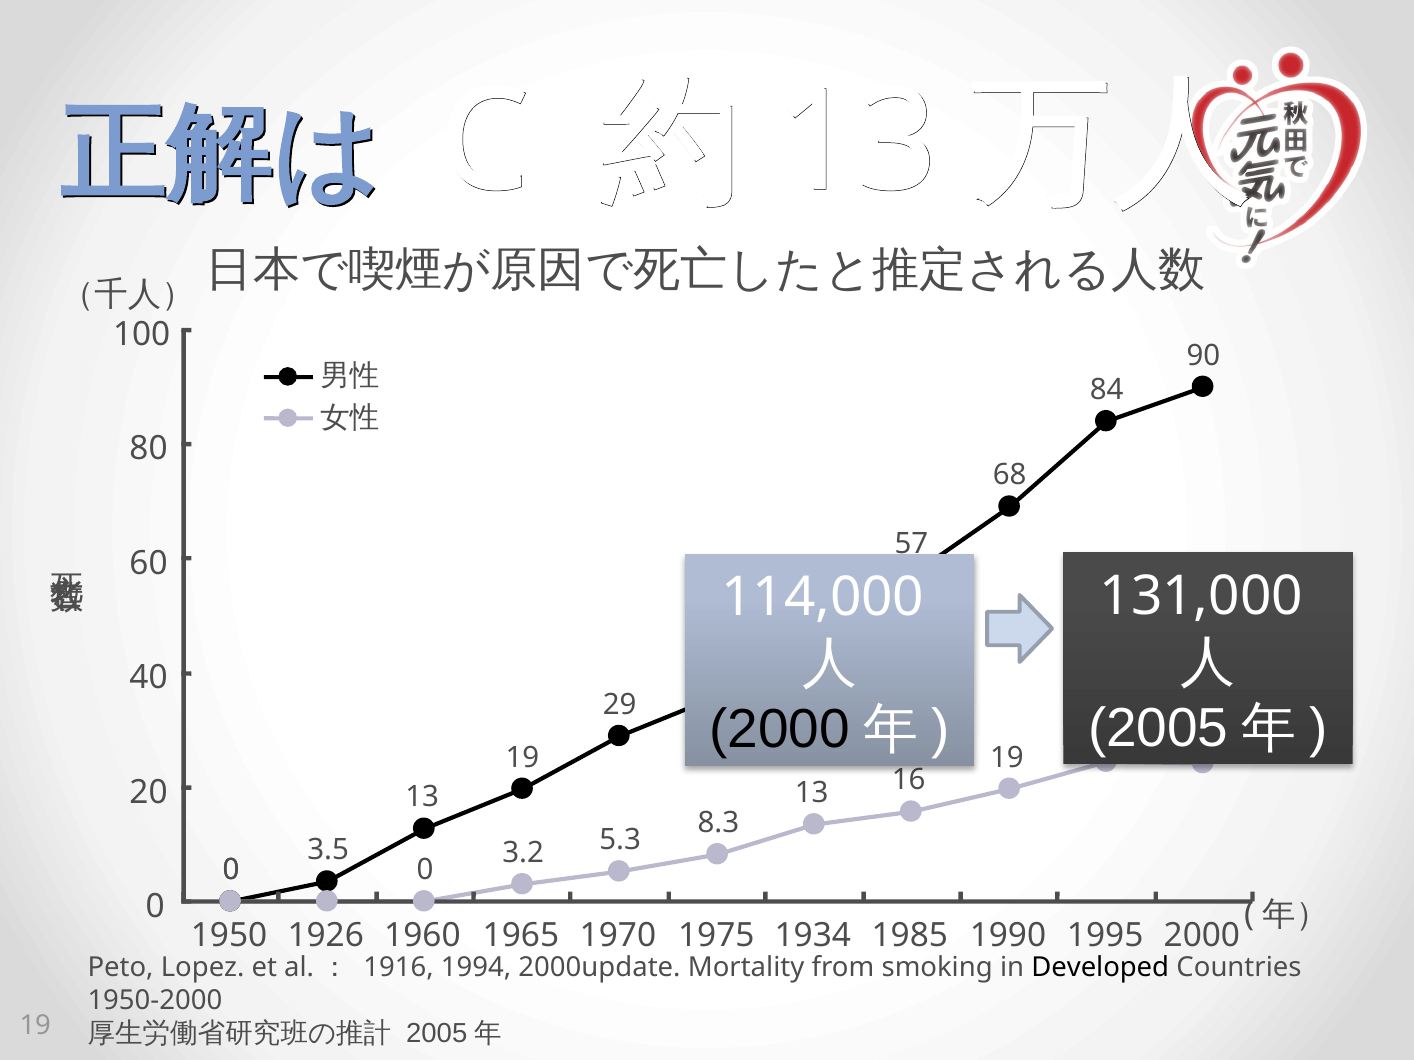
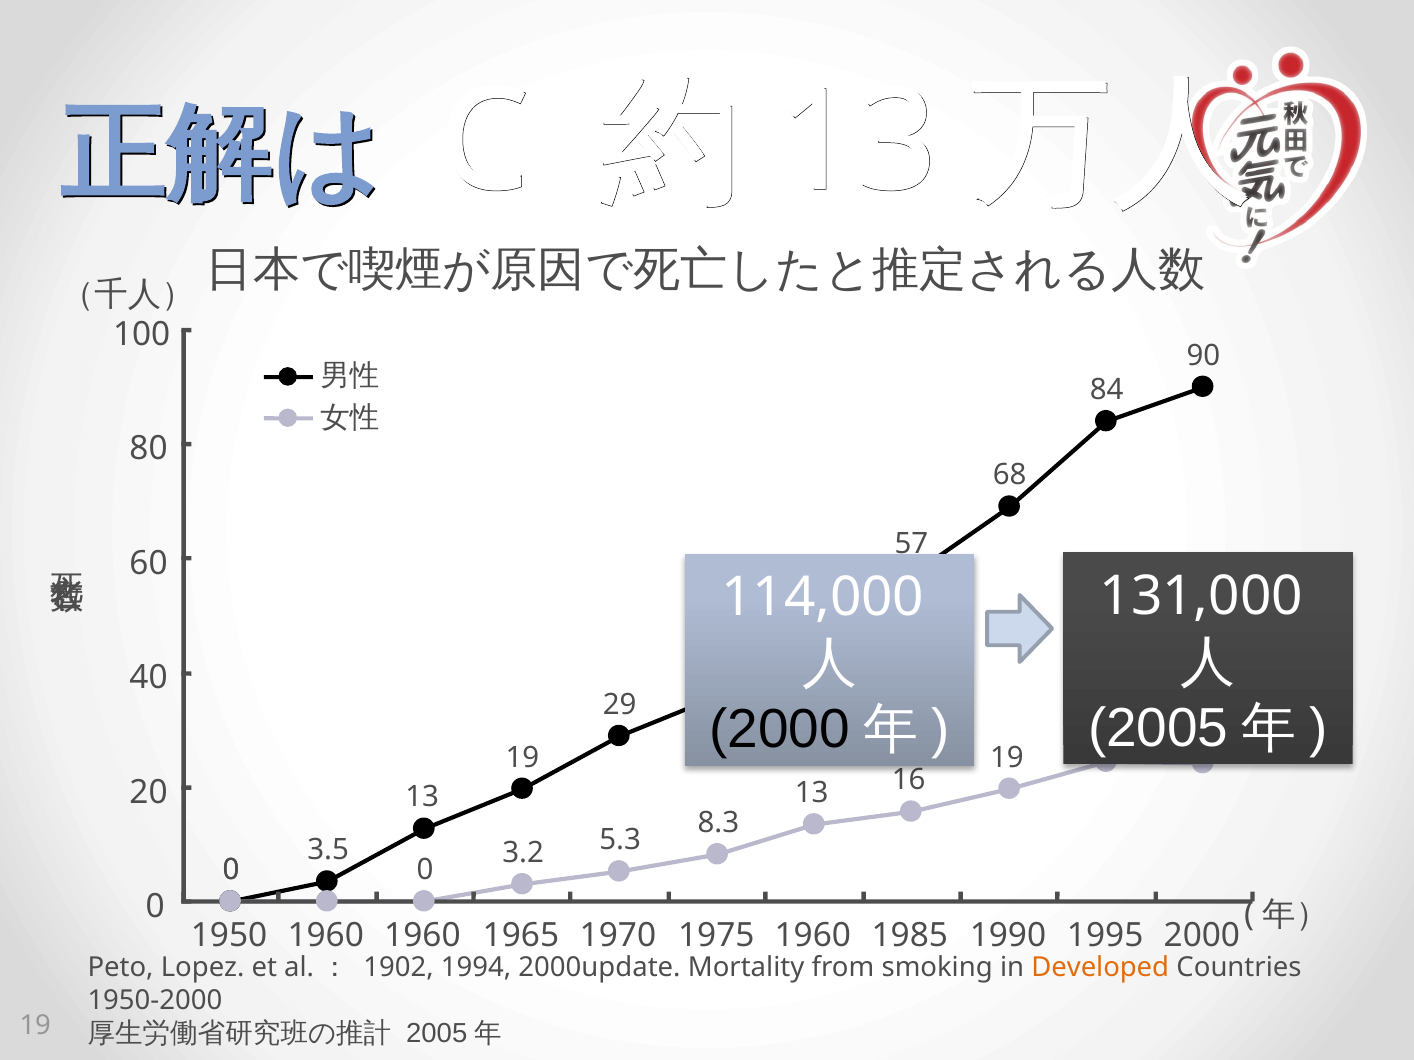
1950 1926: 1926 -> 1960 (326, 936)
1975 1934: 1934 -> 1960 (813, 936)
1916: 1916 -> 1902 (399, 968)
Developed colour: black -> orange (1100, 968)
